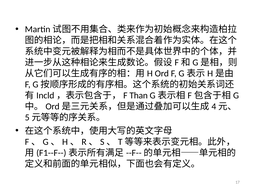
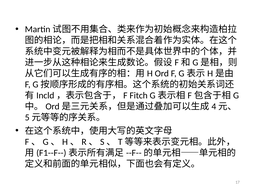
Than: Than -> Fitch (139, 96)
